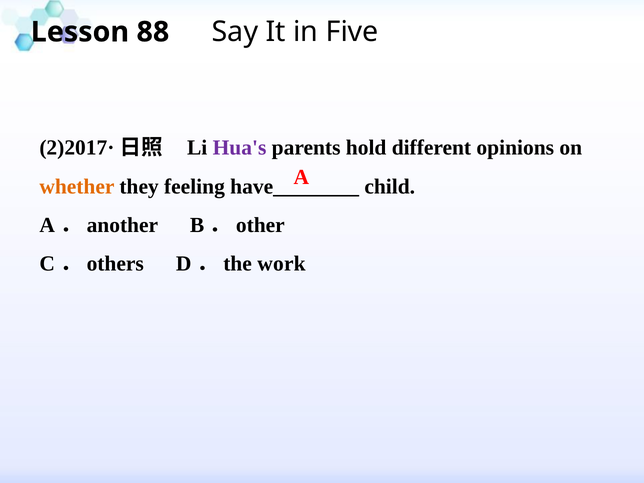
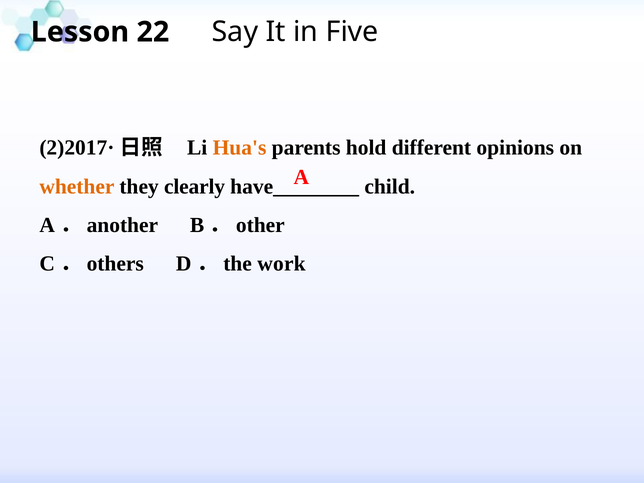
88: 88 -> 22 (153, 32)
Hua's colour: purple -> orange (240, 148)
feeling: feeling -> clearly (195, 186)
